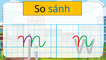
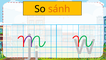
sánh colour: blue -> orange (59, 9)
